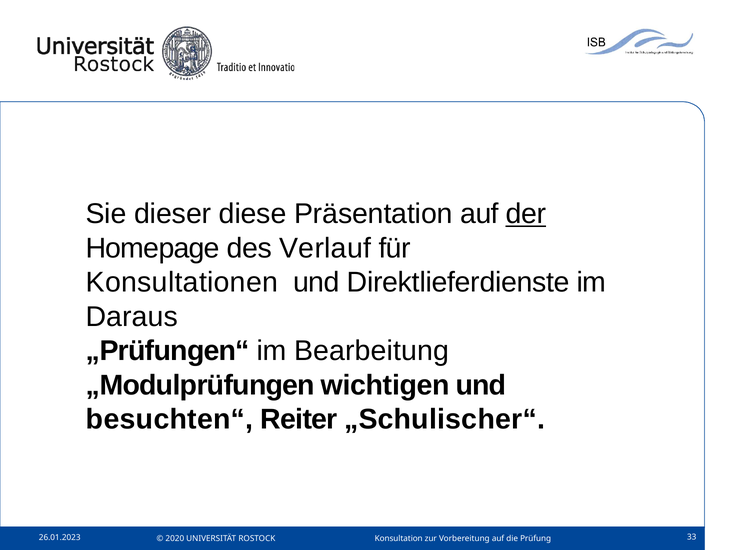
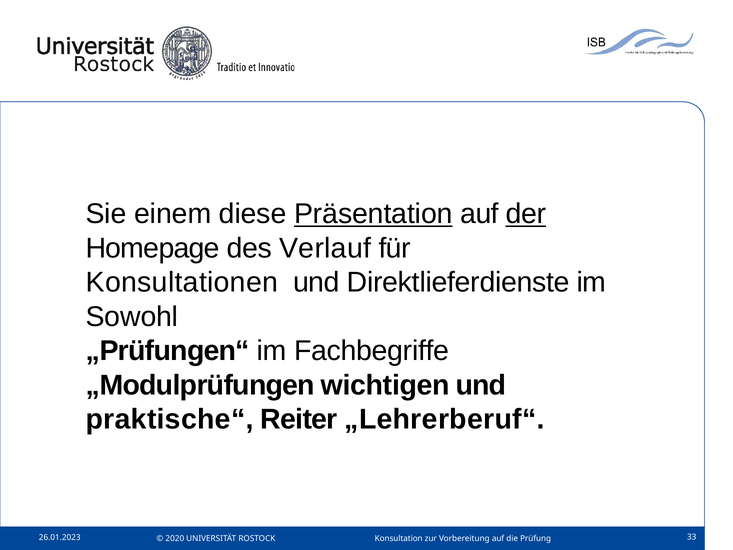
dieser: dieser -> einem (173, 214)
Präsentation underline: none -> present (373, 214)
Daraus: Daraus -> Sowohl (132, 317)
Bearbeitung: Bearbeitung -> Fachbegriffe (372, 351)
besuchten“: besuchten“ -> praktische“ (170, 419)
„Schulischer“: „Schulischer“ -> „Lehrerberuf“ (444, 419)
